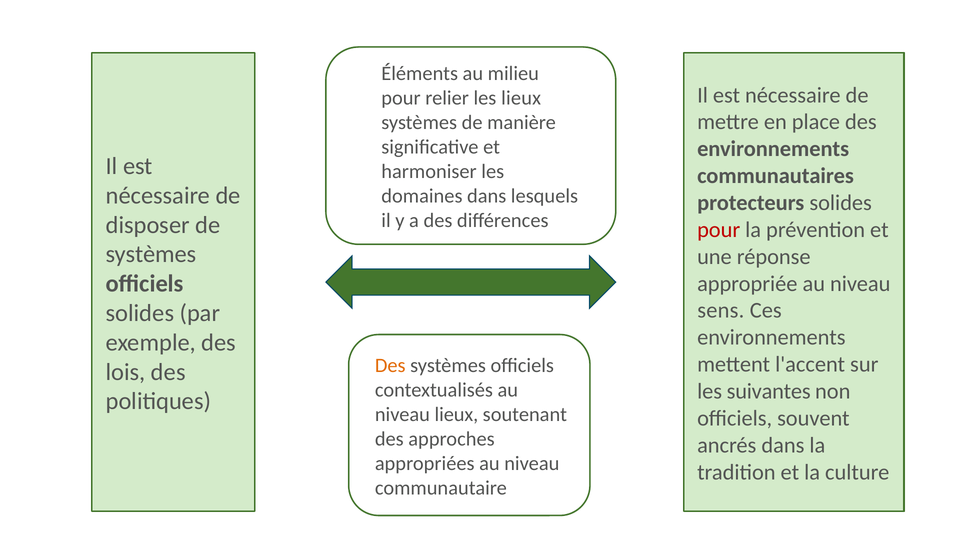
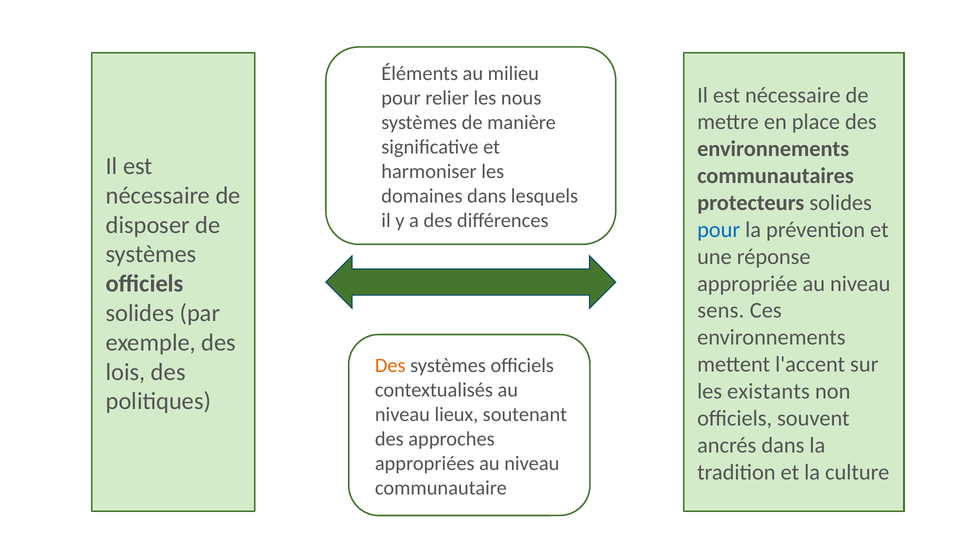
les lieux: lieux -> nous (521, 98)
pour colour: red -> blue (719, 230)
suivantes: suivantes -> existants (768, 391)
